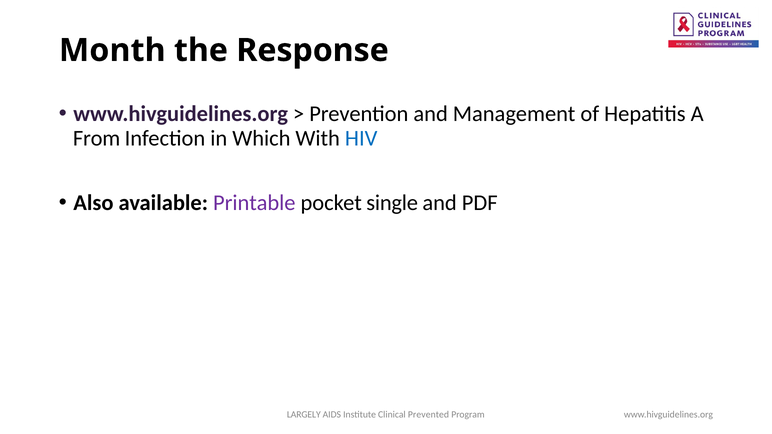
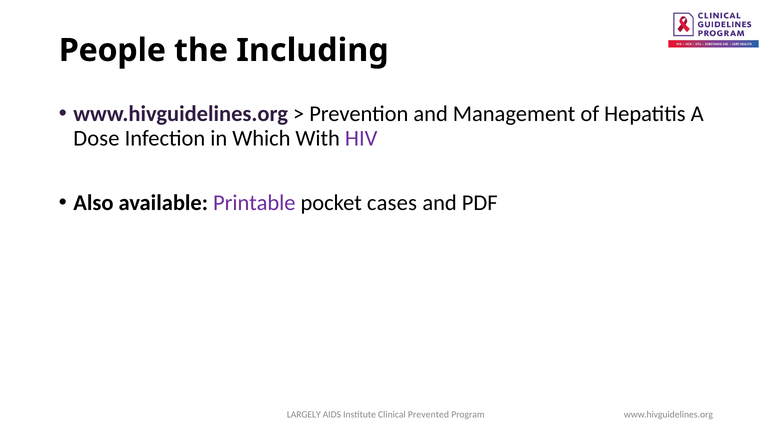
Month: Month -> People (112, 50)
Response: Response -> Including (312, 50)
From: From -> Dose (96, 138)
HIV colour: blue -> purple (361, 138)
single: single -> cases (392, 203)
